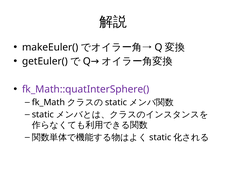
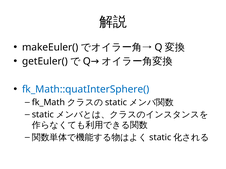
fk_Math::quatInterSphere( colour: purple -> blue (86, 90)
